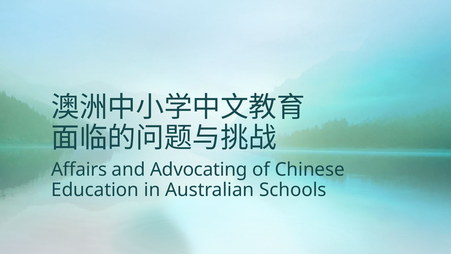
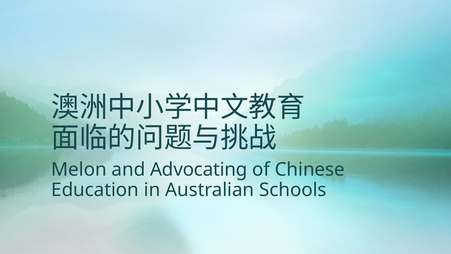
Affairs: Affairs -> Melon (79, 170)
